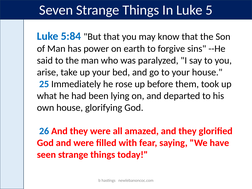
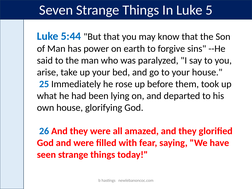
5:84: 5:84 -> 5:44 (71, 36)
